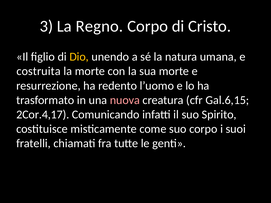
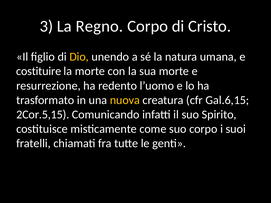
costruita: costruita -> costituire (39, 71)
nuova colour: pink -> yellow (125, 100)
2Cor.4,17: 2Cor.4,17 -> 2Cor.5,15 (43, 115)
